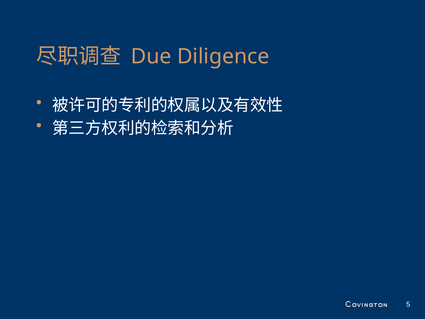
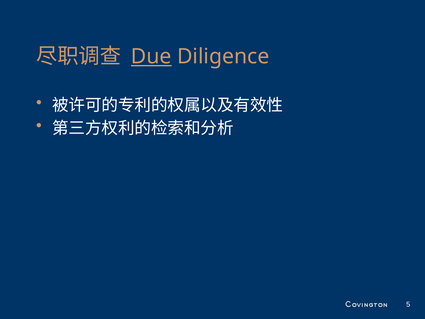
Due underline: none -> present (151, 56)
